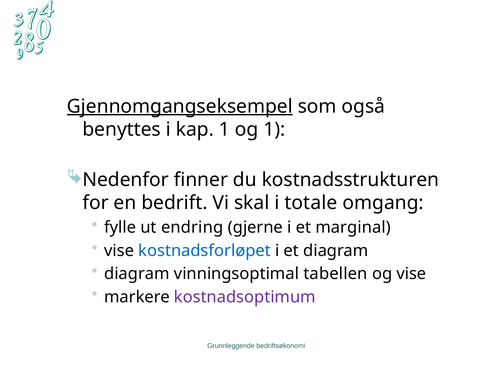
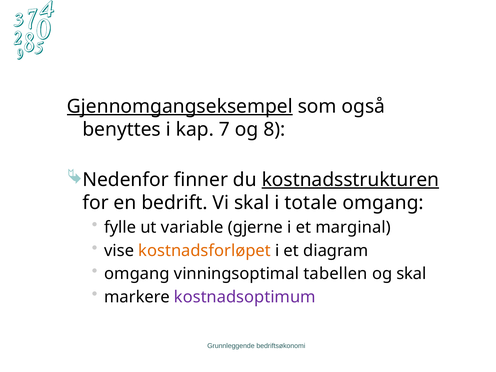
kap 1: 1 -> 7 (224, 130)
og 1: 1 -> 8 (274, 130)
kostnadsstrukturen underline: none -> present (350, 180)
endring: endring -> variable (192, 227)
kostnadsforløpet colour: blue -> orange (205, 251)
diagram: diagram -> omgang (137, 274)
og vise: vise -> skal (411, 274)
